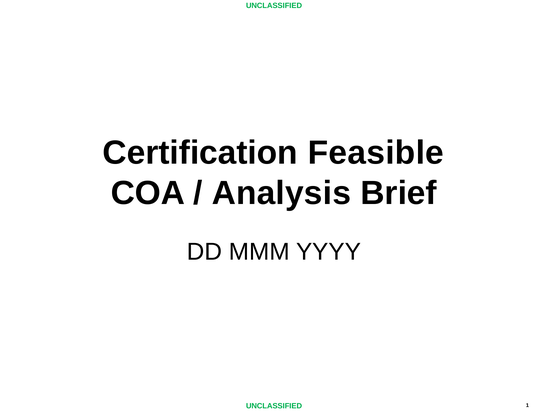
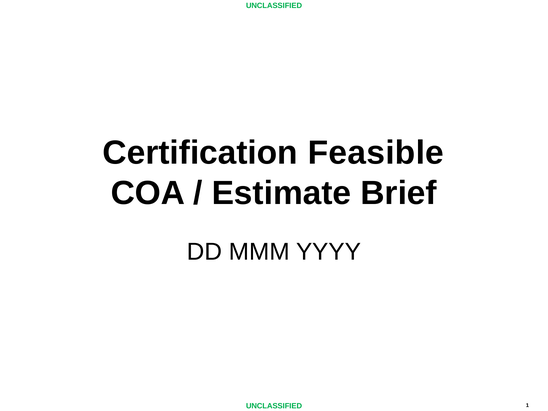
Analysis: Analysis -> Estimate (281, 193)
